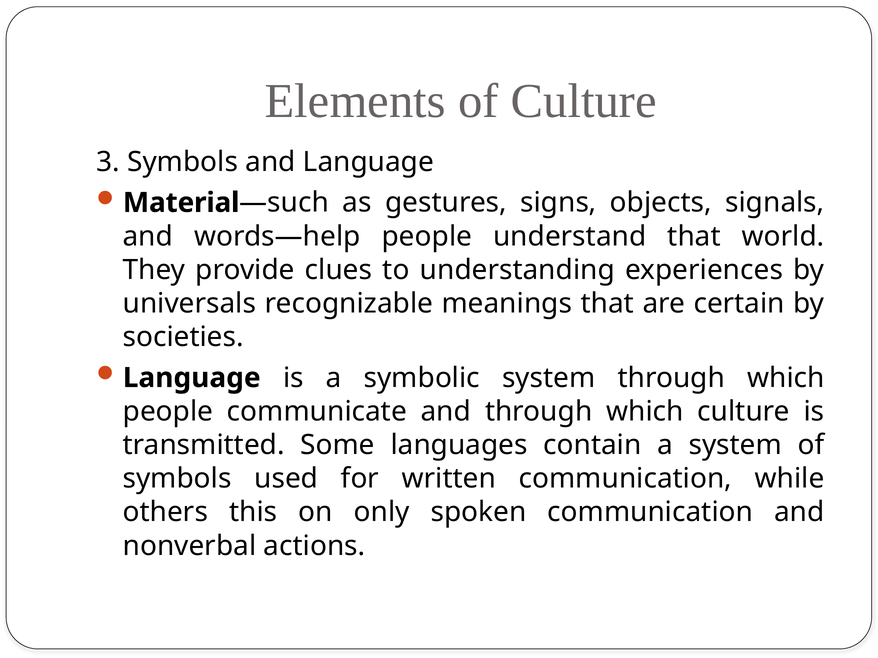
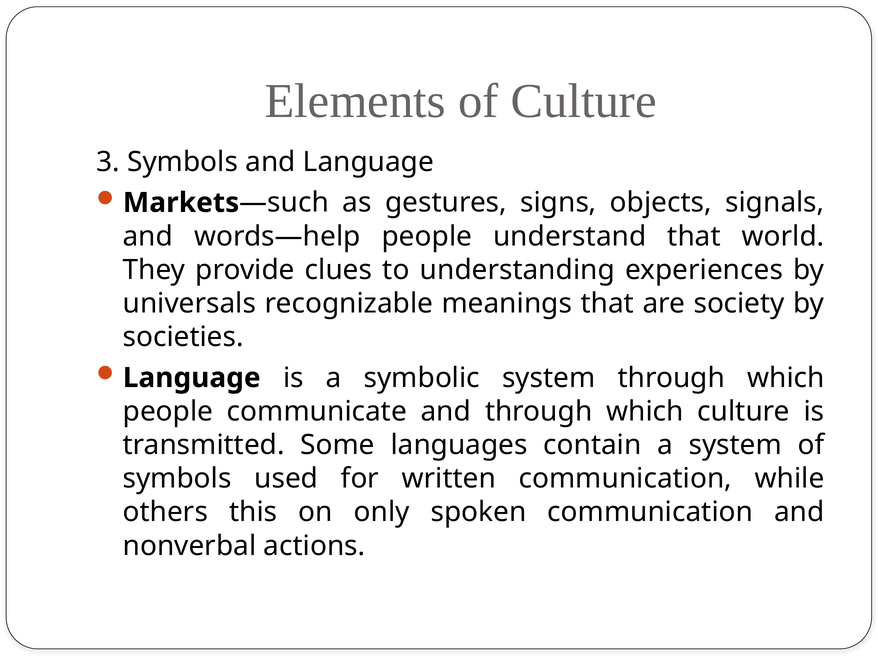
Material: Material -> Markets (181, 203)
certain: certain -> society (739, 304)
